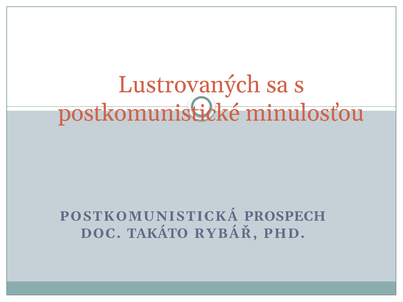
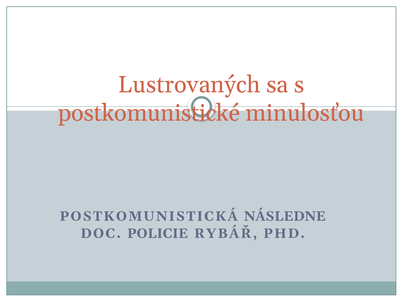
PROSPECH: PROSPECH -> NÁSLEDNE (285, 216)
TAKÁTO: TAKÁTO -> POLICIE (158, 234)
